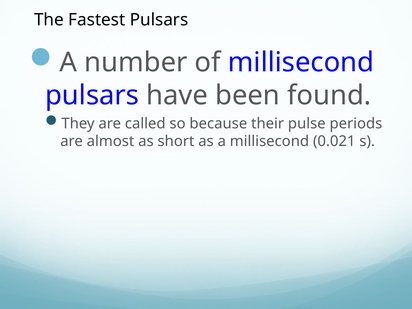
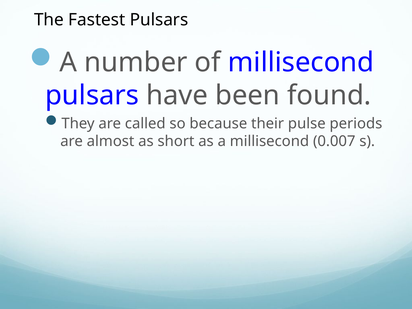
0.021: 0.021 -> 0.007 (334, 141)
